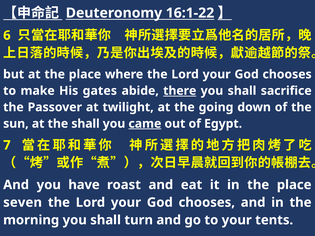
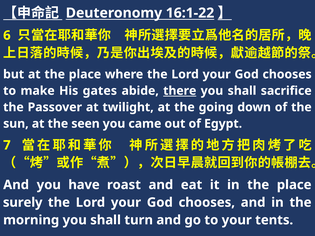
the shall: shall -> seen (85, 124)
came underline: present -> none (145, 124)
seven: seven -> surely (23, 203)
